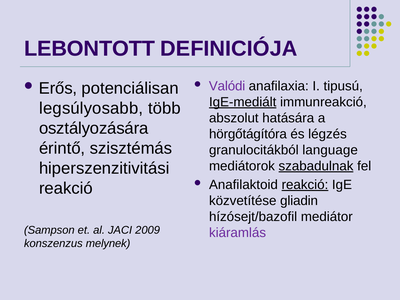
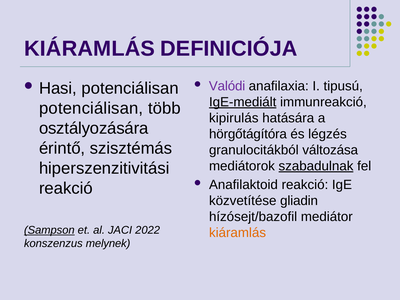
LEBONTOTT: LEBONTOTT -> KIÁRAMLÁS (89, 49)
Erős: Erős -> Hasi (58, 88)
legsúlyosabb: legsúlyosabb -> potenciálisan (91, 108)
abszolut: abszolut -> kipirulás (234, 118)
language: language -> változása (330, 150)
reakció underline: present -> none (305, 185)
Sampson underline: none -> present (49, 230)
2009: 2009 -> 2022 (148, 230)
kiáramlás colour: purple -> orange (238, 233)
